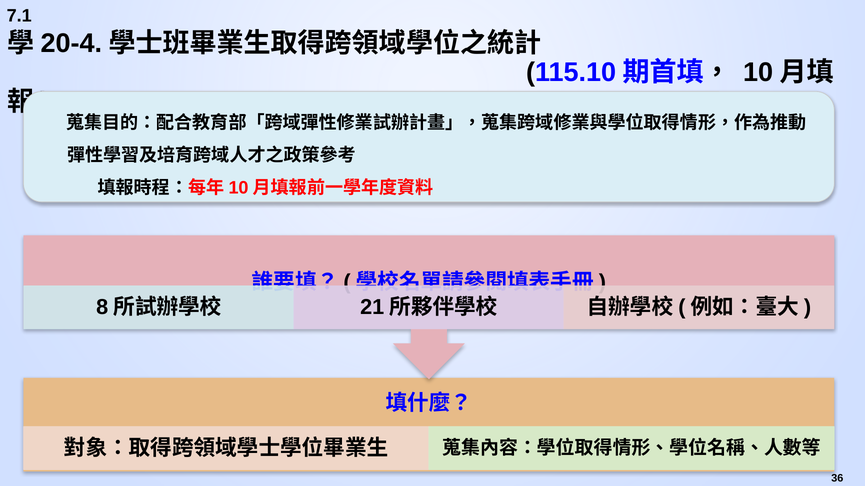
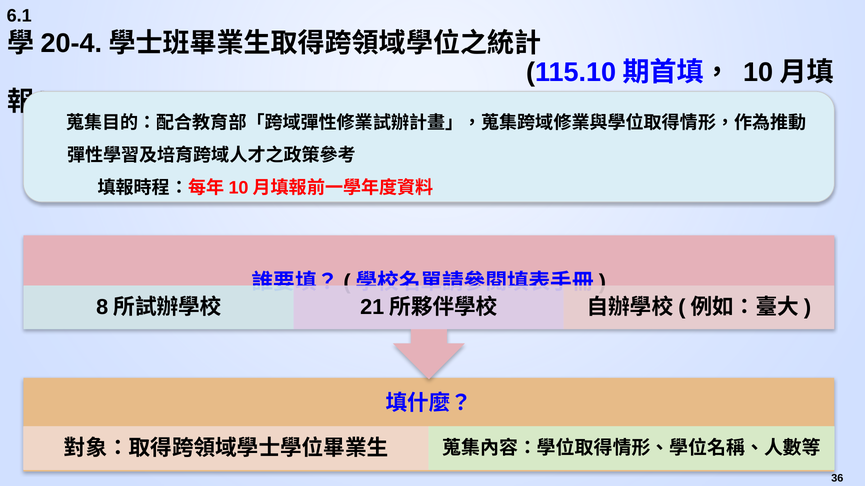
7.1: 7.1 -> 6.1 (19, 16)
